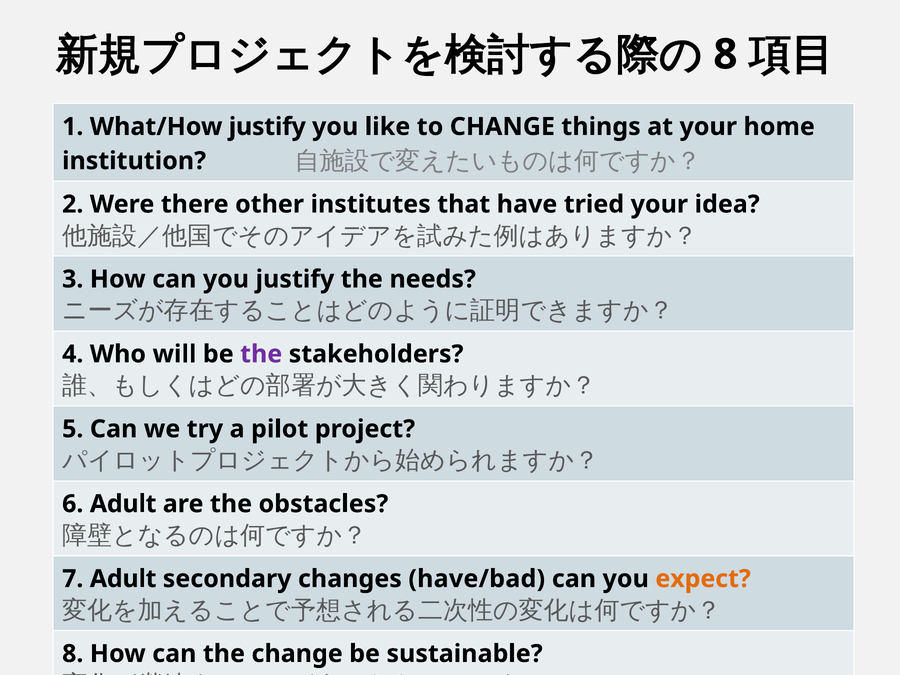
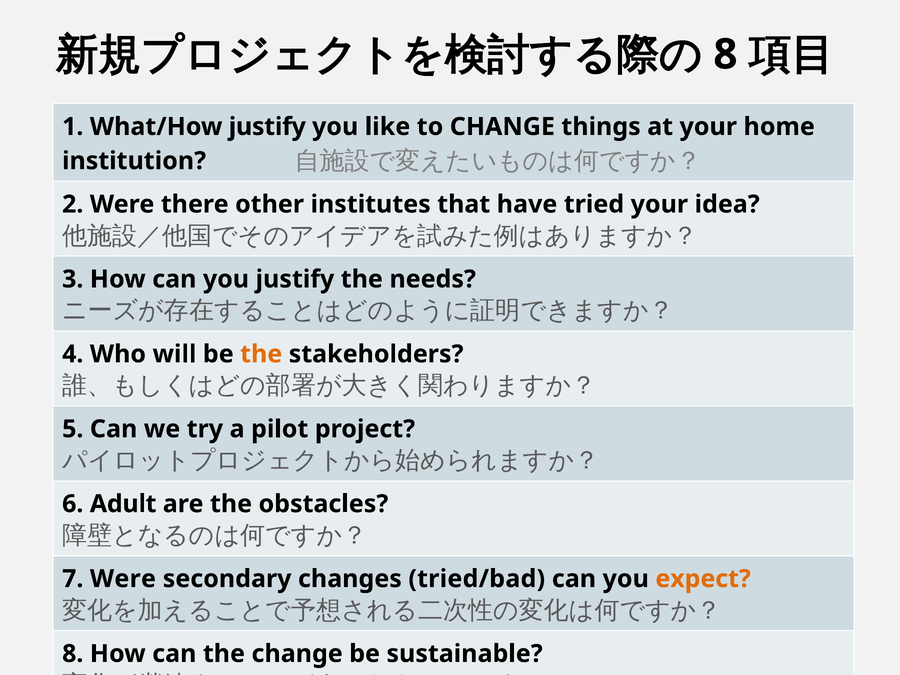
the colour: purple -> orange (261, 354)
7 Adult: Adult -> Were (123, 579)
have/bad: have/bad -> tried/bad (477, 579)
